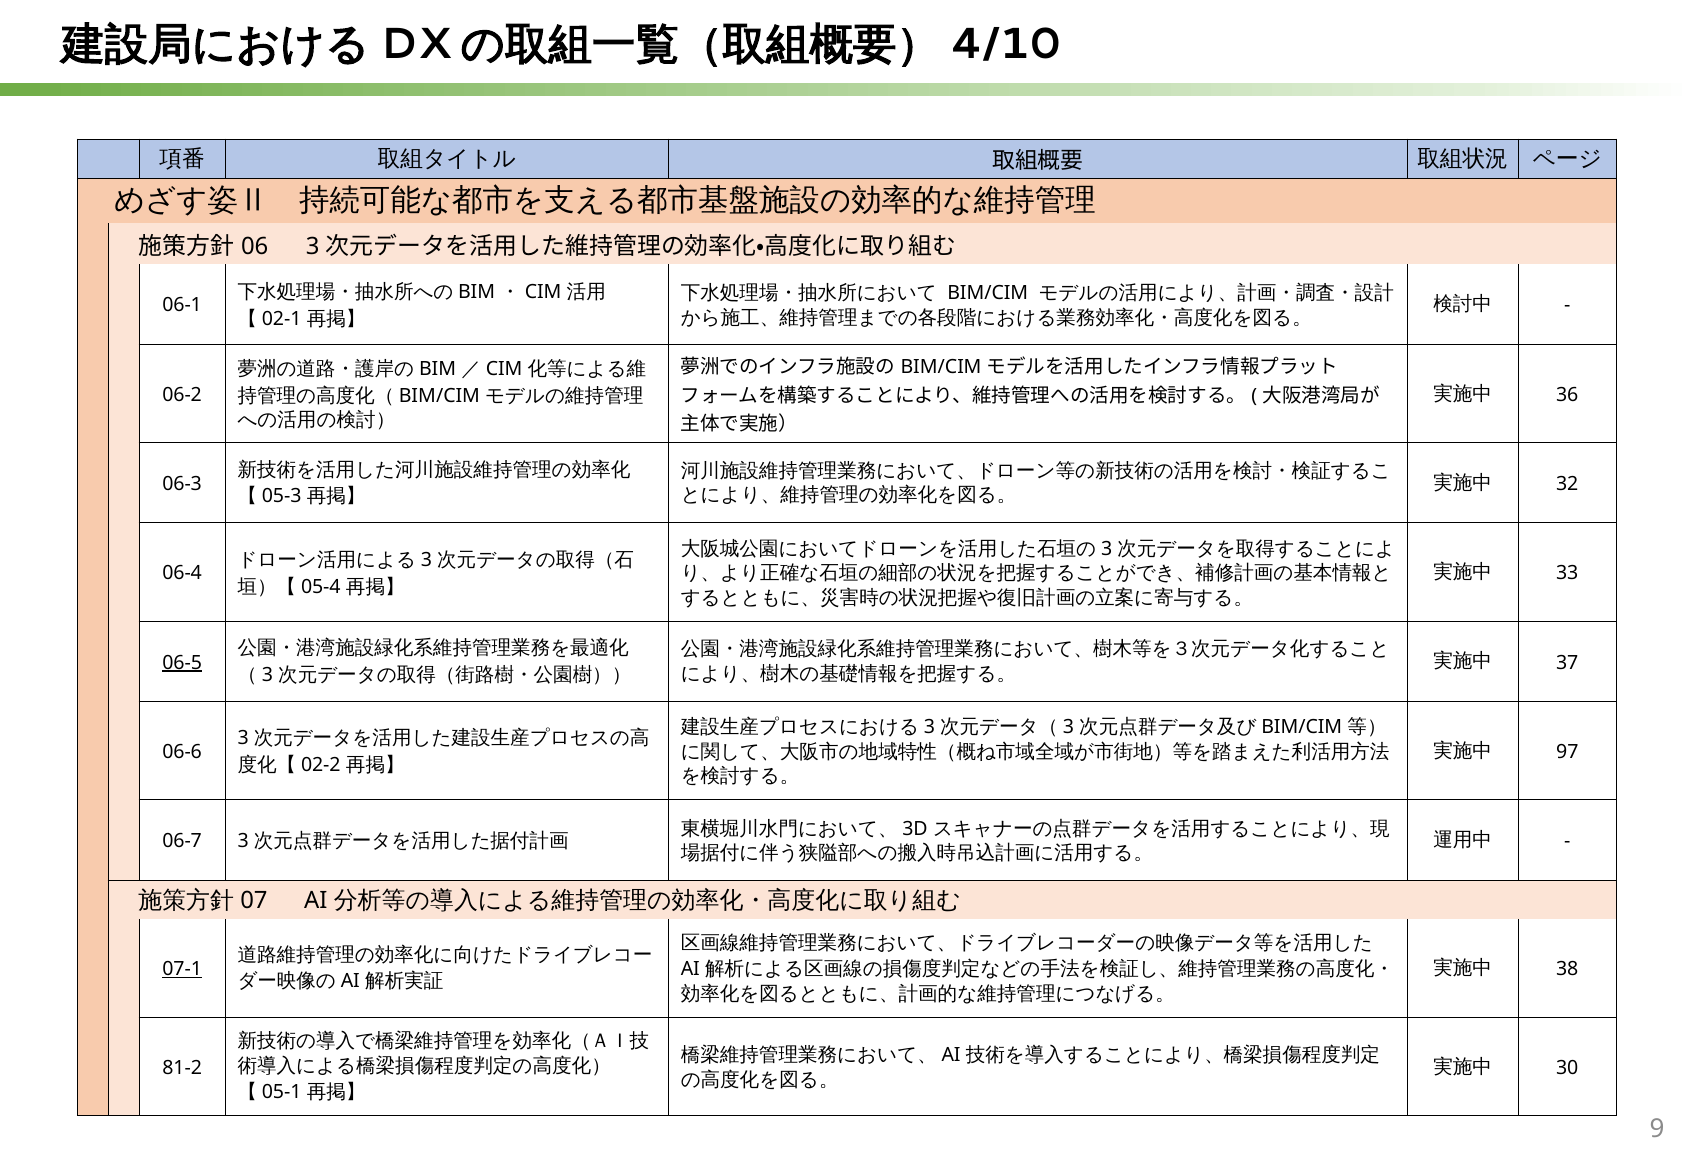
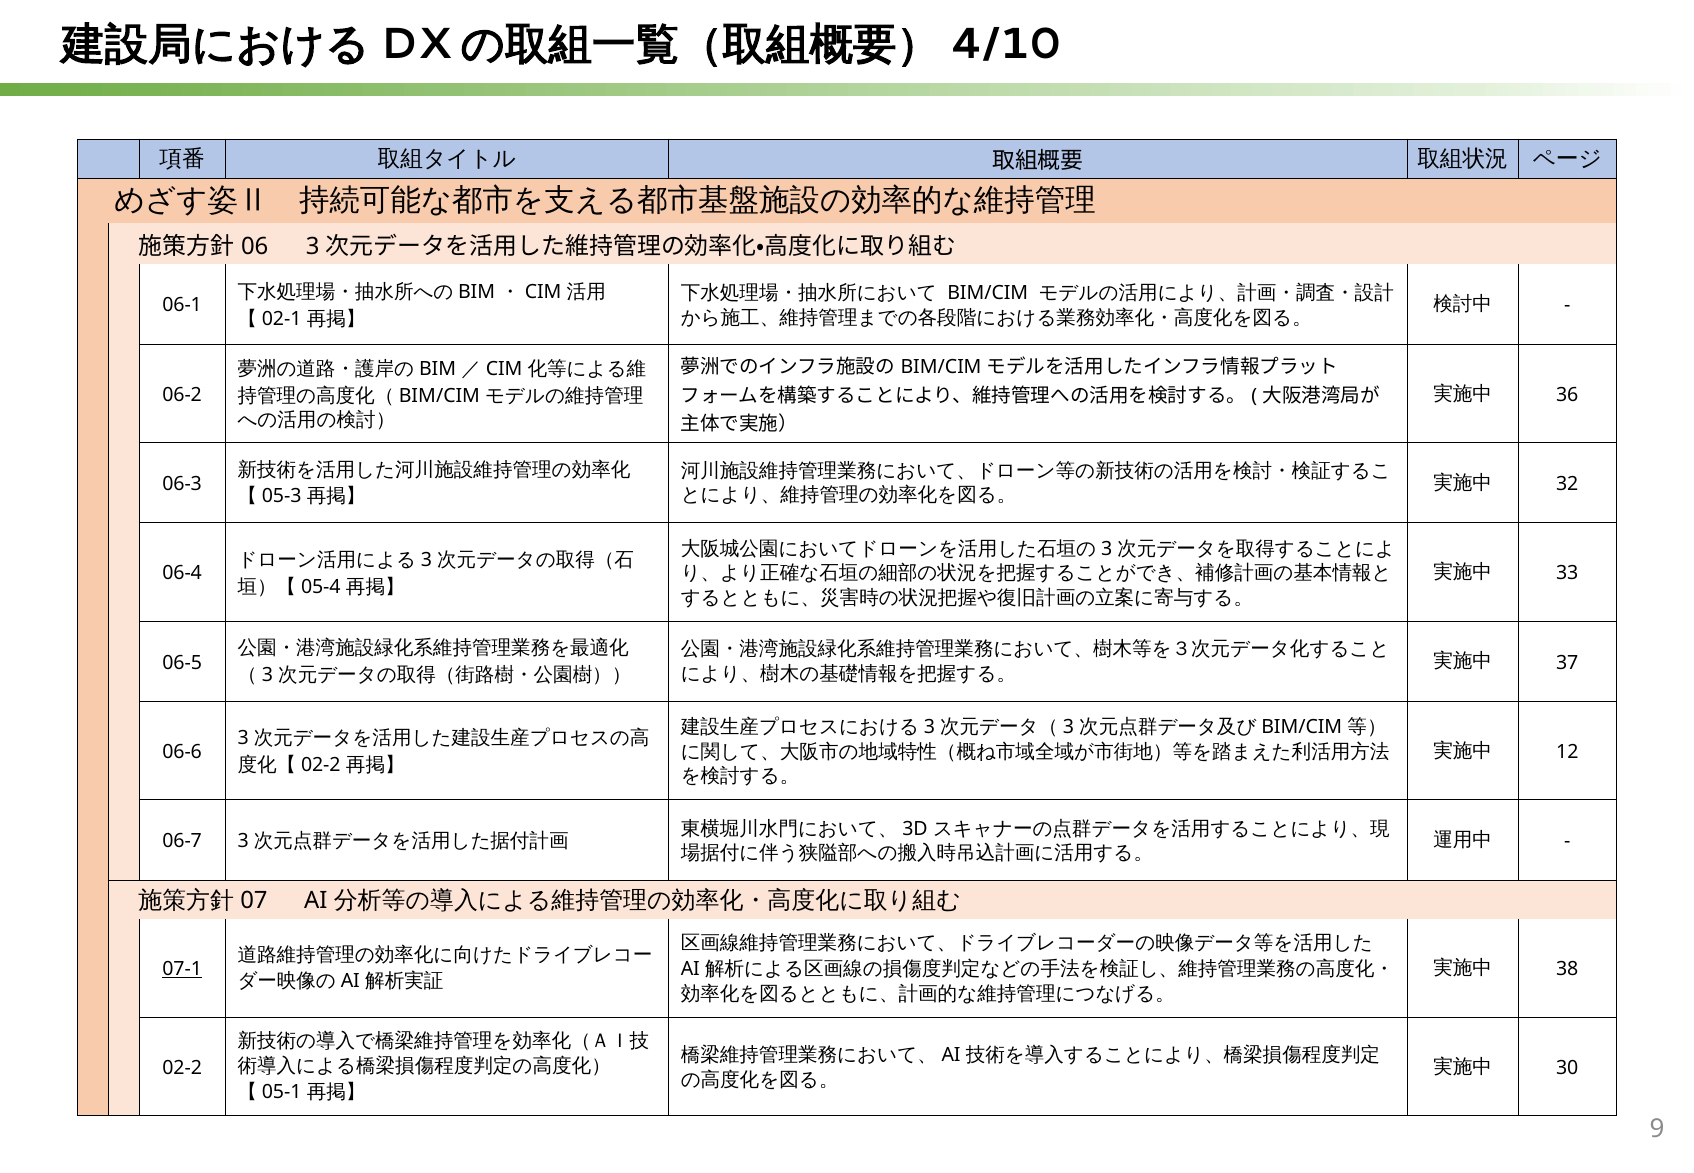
06-5 underline: present -> none (182, 662)
97: 97 -> 12 (1567, 752)
81-2: 81-2 -> 02-2 (182, 1067)
